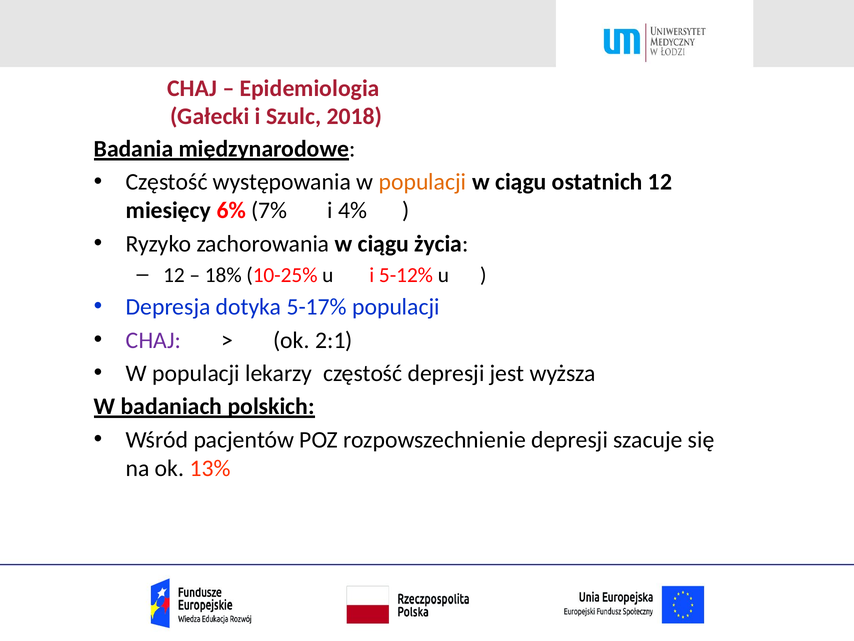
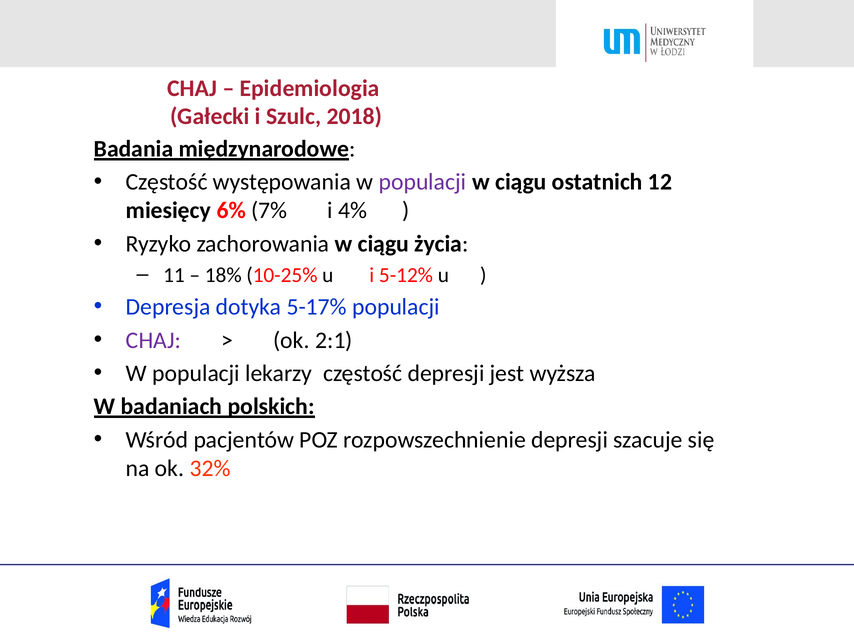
populacji colour: orange -> purple (423, 182)
12: 12 -> 11 (174, 275)
13%: 13% -> 32% (210, 468)
